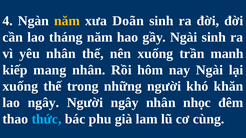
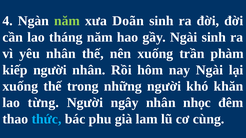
năm colour: yellow -> light green (67, 21)
manh: manh -> phàm (227, 54)
kiếp mang: mang -> người (50, 70)
lao ngây: ngây -> từng (43, 103)
